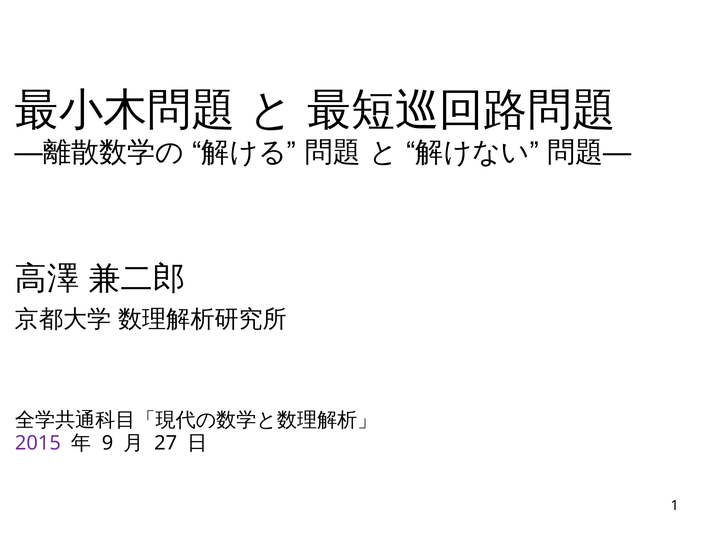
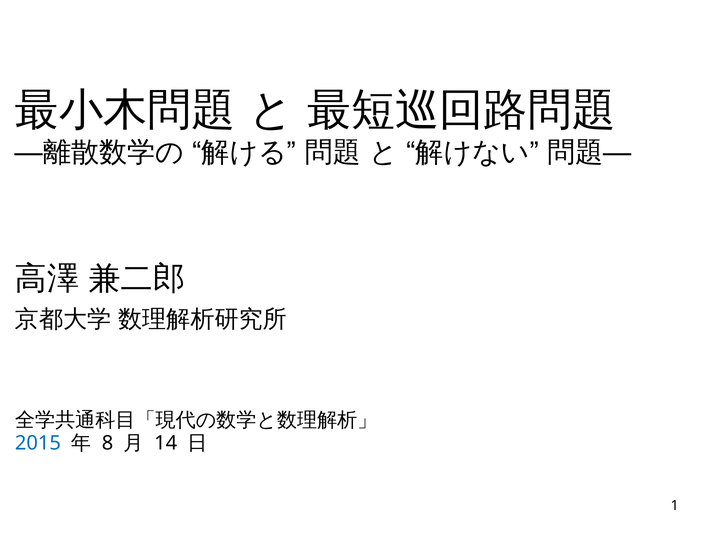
2015 colour: purple -> blue (38, 444)
9: 9 -> 8 (108, 444)
27: 27 -> 14 (166, 444)
